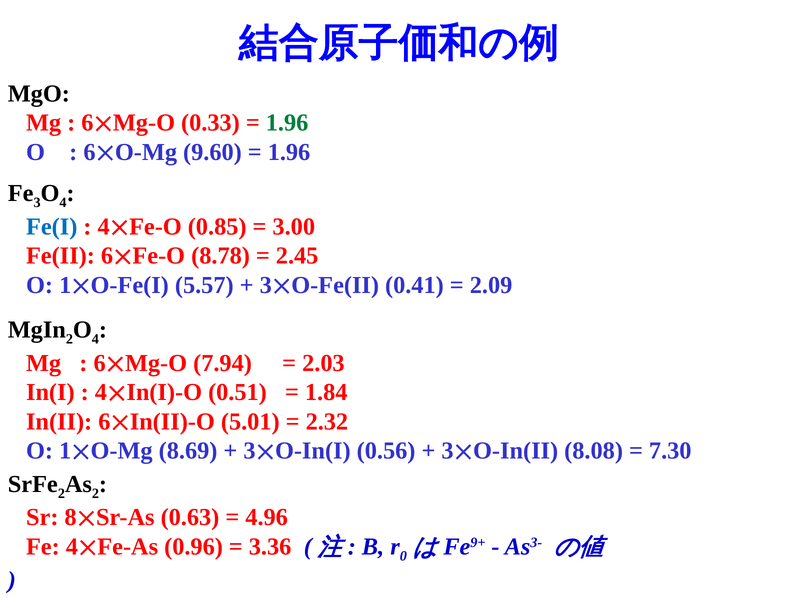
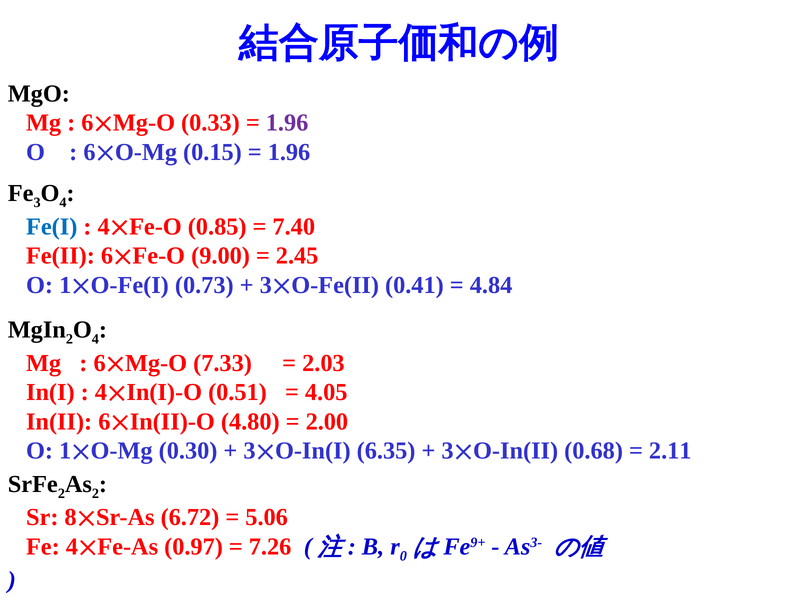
1.96 colour: green -> purple (287, 123)
9.60: 9.60 -> 0.15 (212, 152)
3.00: 3.00 -> 7.40 (294, 226)
8.78: 8.78 -> 9.00 (221, 256)
5.57: 5.57 -> 0.73 (204, 285)
2.09: 2.09 -> 4.84 (491, 285)
7.94: 7.94 -> 7.33 (223, 363)
1.84: 1.84 -> 4.05 (326, 392)
5.01: 5.01 -> 4.80 (250, 421)
2.32: 2.32 -> 2.00 (327, 421)
8.69: 8.69 -> 0.30 (188, 451)
0.56: 0.56 -> 6.35 (386, 451)
8.08: 8.08 -> 0.68 (594, 451)
7.30: 7.30 -> 2.11 (670, 451)
0.63: 0.63 -> 6.72 (190, 517)
4.96: 4.96 -> 5.06 (267, 517)
0.96: 0.96 -> 0.97 (194, 546)
3.36: 3.36 -> 7.26 (270, 546)
